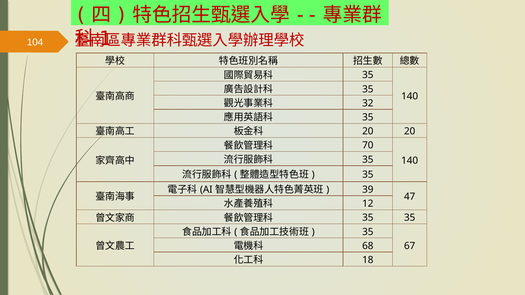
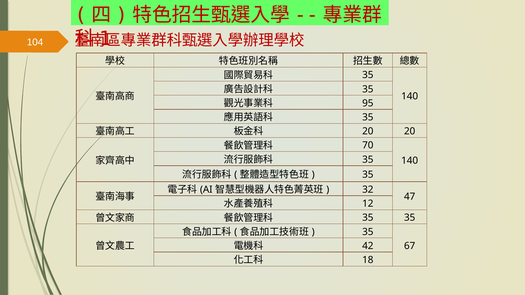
32: 32 -> 95 (368, 103)
39: 39 -> 32 (368, 190)
68: 68 -> 42 (368, 246)
